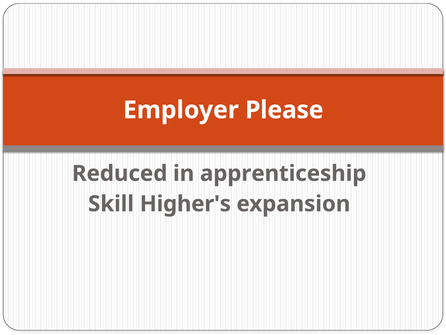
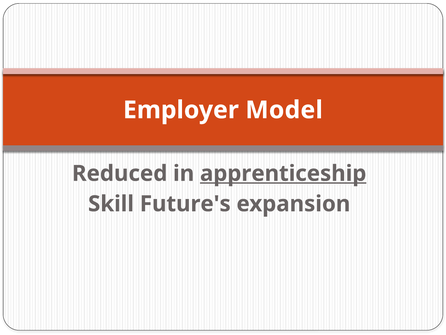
Please: Please -> Model (284, 110)
apprenticeship underline: none -> present (283, 173)
Higher's: Higher's -> Future's (185, 204)
